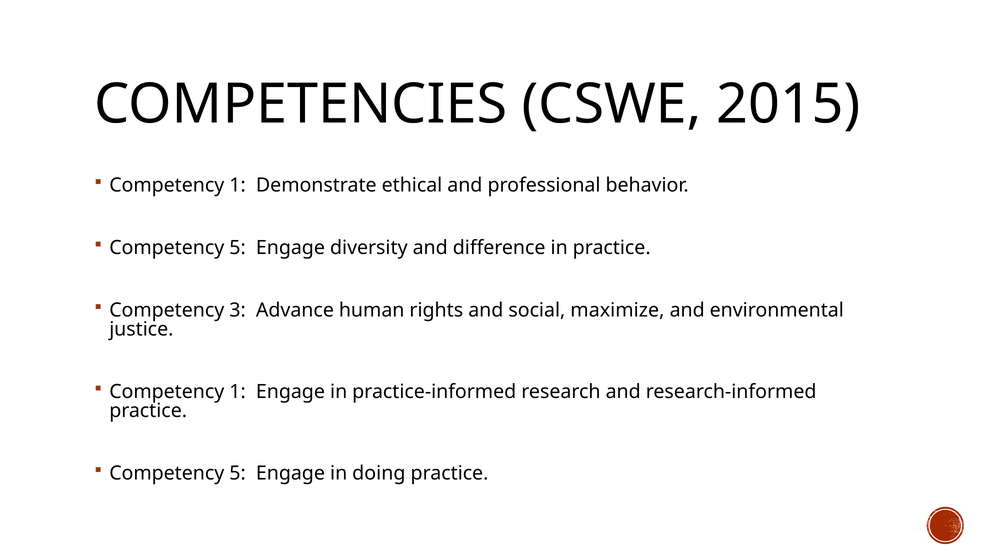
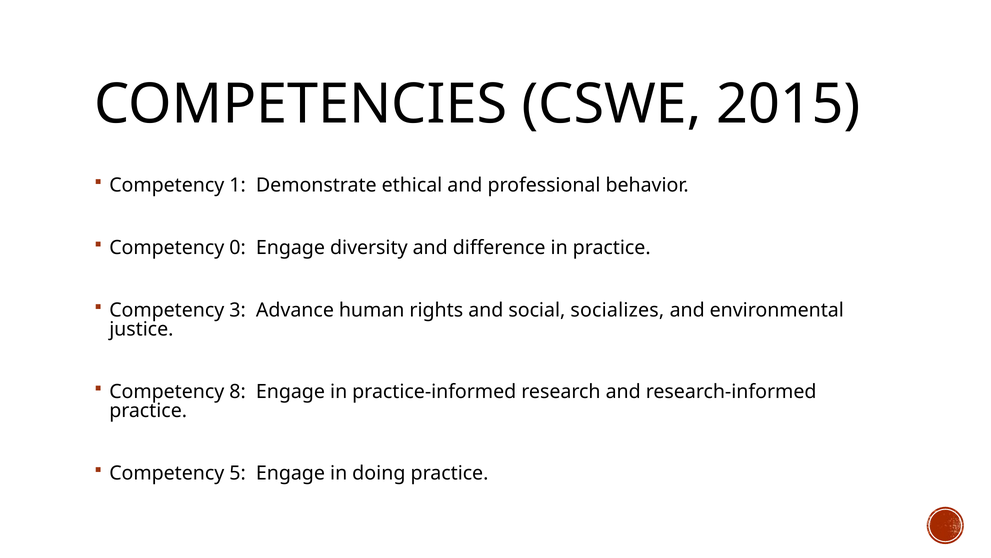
5: 5 -> 0 (238, 247)
maximize: maximize -> socializes (617, 310)
1: 1 -> 8 (238, 391)
